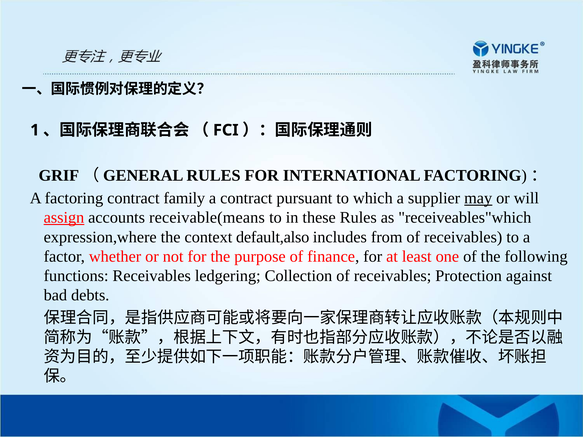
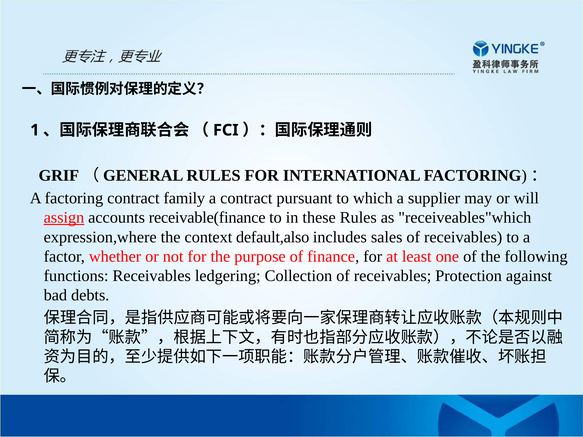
may underline: present -> none (478, 198)
receivable(means: receivable(means -> receivable(finance (207, 218)
from: from -> sales (387, 237)
